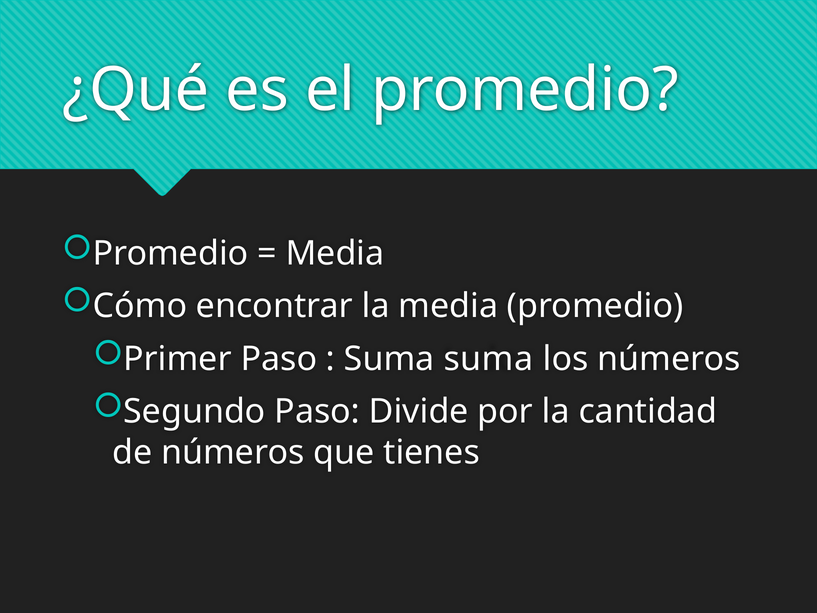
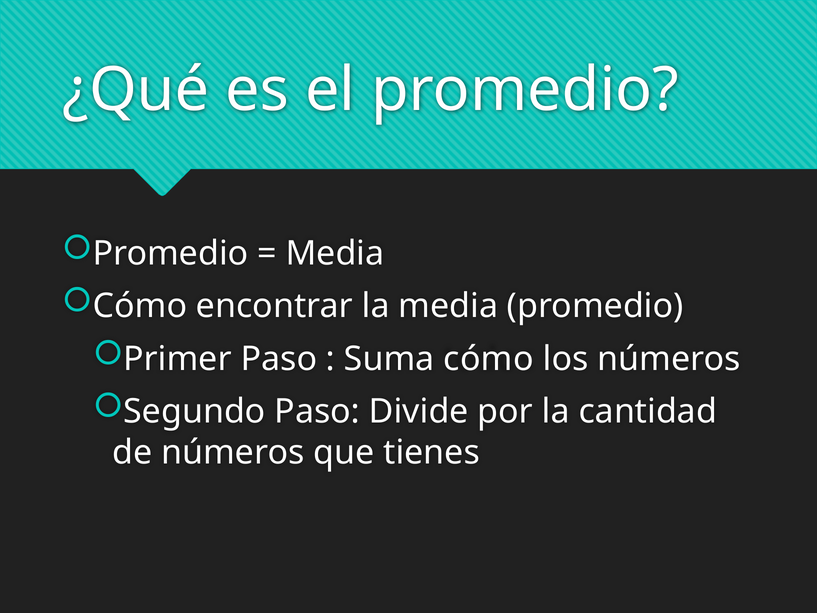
Suma suma: suma -> cómo (488, 359)
